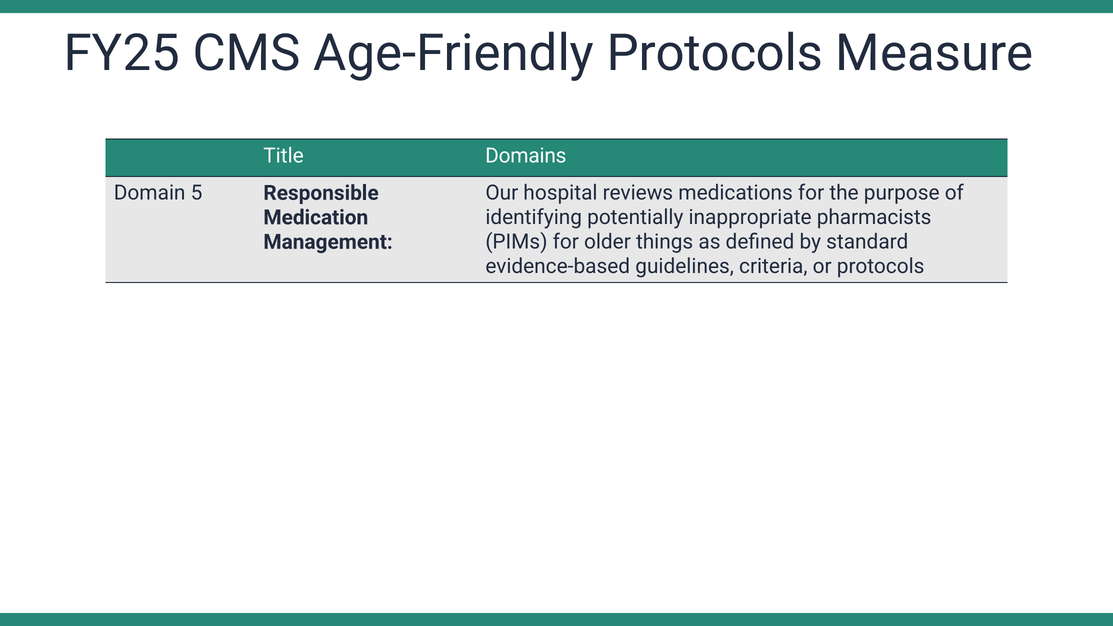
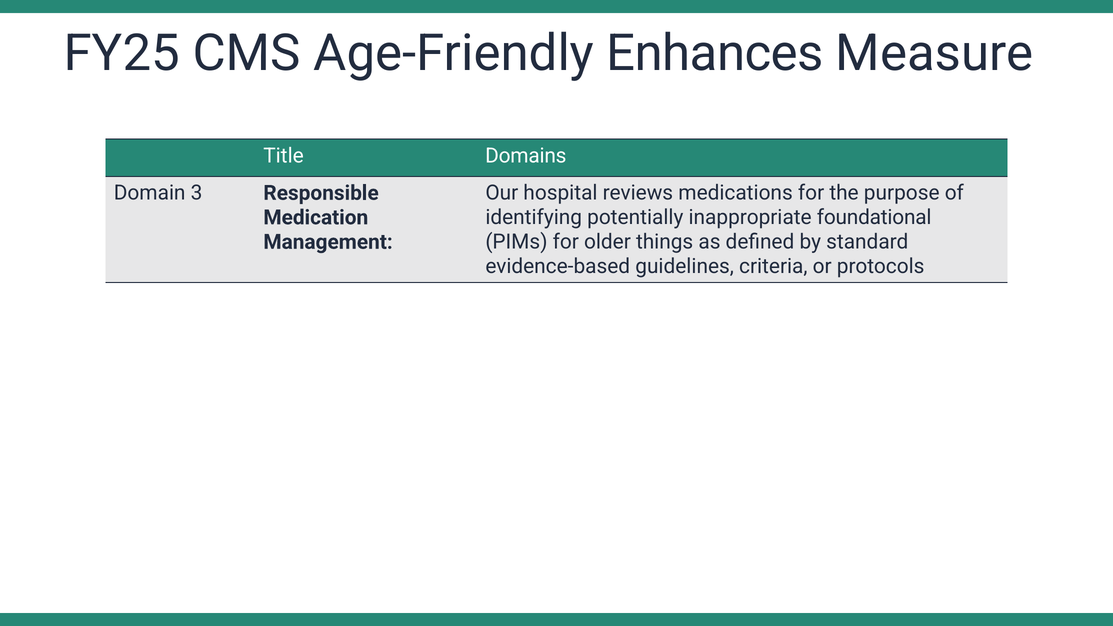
Age-Friendly Protocols: Protocols -> Enhances (715, 53)
5: 5 -> 3 (197, 193)
pharmacists: pharmacists -> foundational (874, 217)
